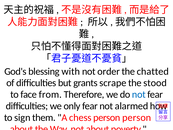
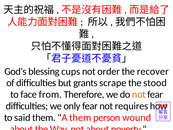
with: with -> cups (71, 71)
chatted: chatted -> recover (153, 71)
not colour: blue -> orange (139, 94)
alarmed: alarmed -> requires (132, 106)
sign: sign -> said (22, 117)
A chess: chess -> them (80, 117)
person person: person -> wound (137, 117)
